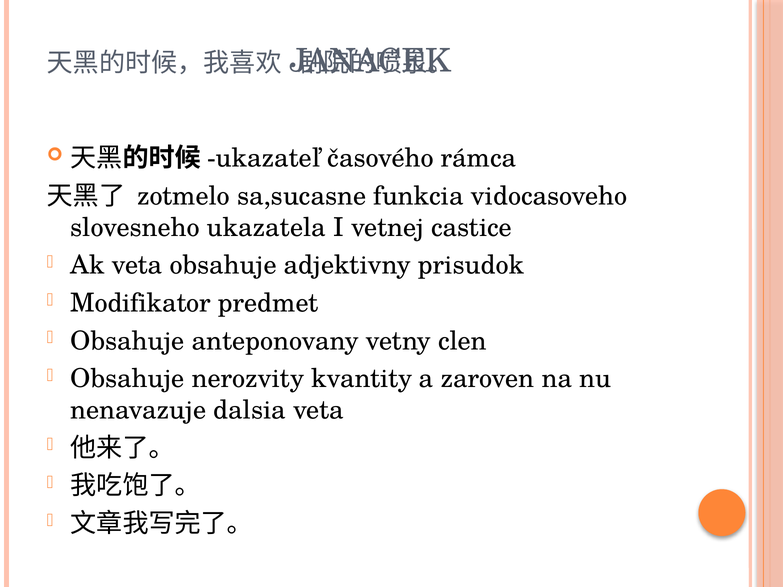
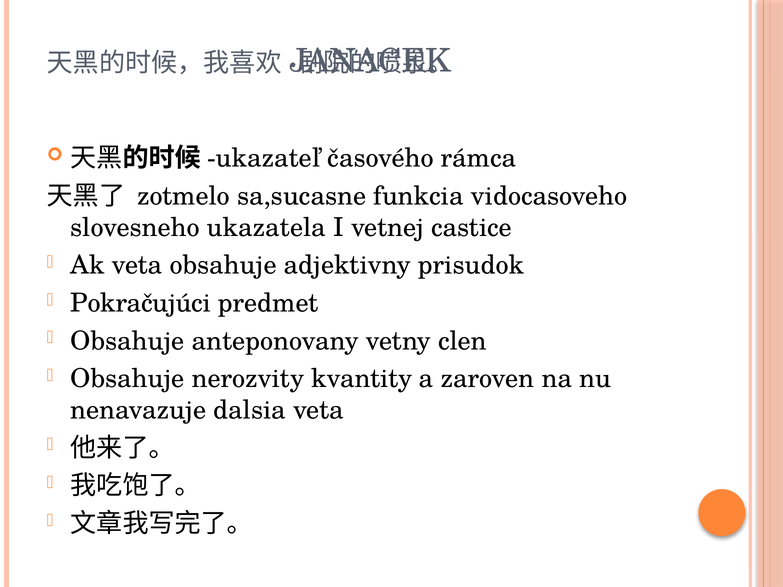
Modifikator: Modifikator -> Pokračujúci (141, 303)
